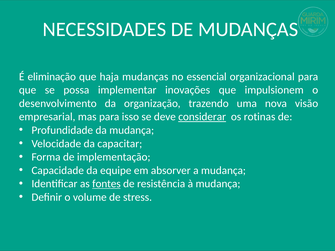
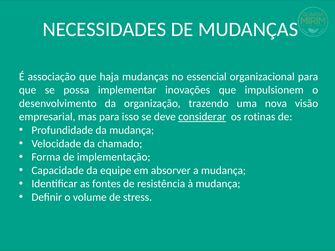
eliminação: eliminação -> associação (52, 77)
capacitar: capacitar -> chamado (120, 144)
fontes underline: present -> none (106, 184)
